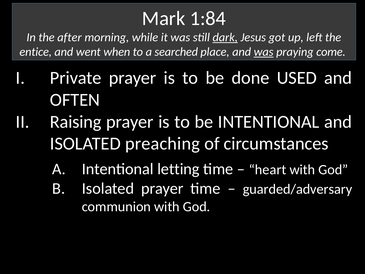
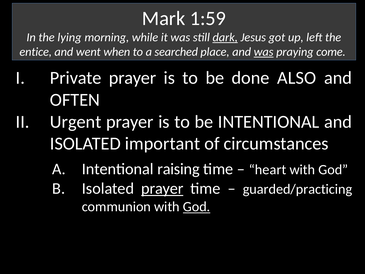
1:84: 1:84 -> 1:59 (208, 18)
after: after -> lying (69, 37)
USED: USED -> ALSO (297, 78)
Raising: Raising -> Urgent (76, 122)
preaching: preaching -> important (163, 144)
letting: letting -> raising (178, 169)
prayer underline: none -> present (162, 188)
guarded/adversary: guarded/adversary -> guarded/practicing (298, 189)
God underline: none -> present (197, 207)
